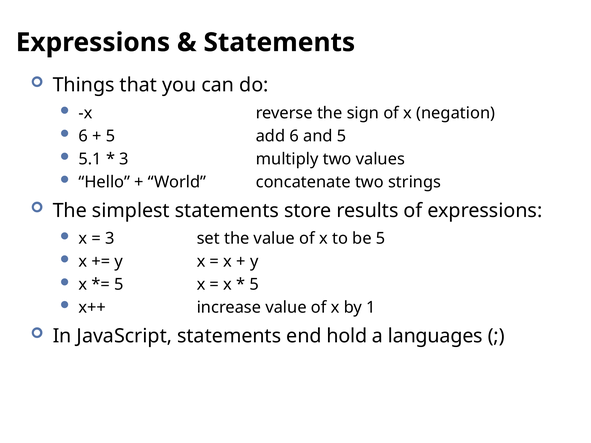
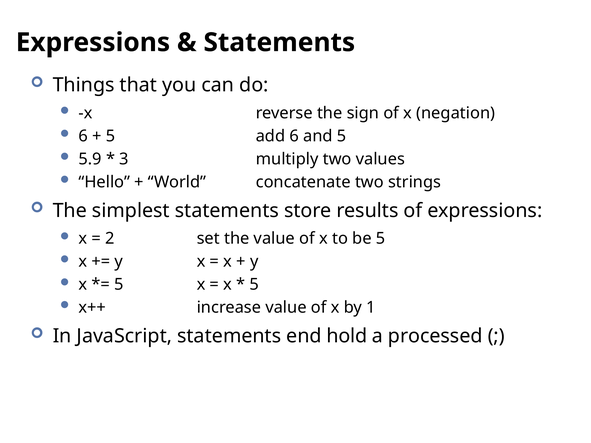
5.1: 5.1 -> 5.9 (90, 159)
3: 3 -> 2 (110, 239)
languages: languages -> processed (435, 336)
